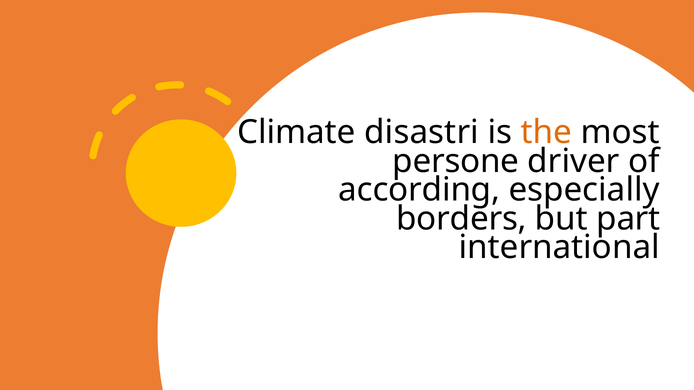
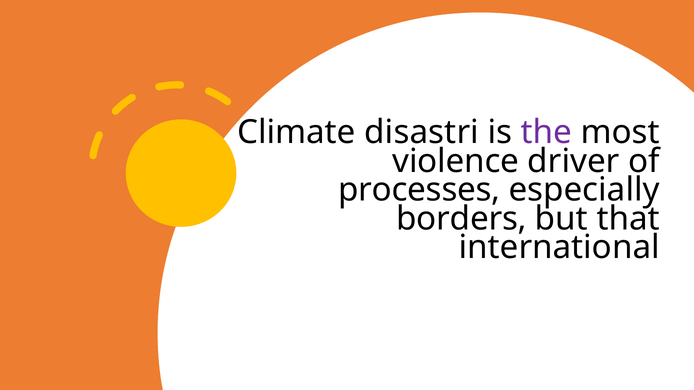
the colour: orange -> purple (546, 133)
persone: persone -> violence (456, 161)
according: according -> processes (419, 190)
part: part -> that (628, 219)
